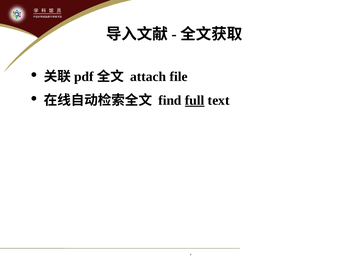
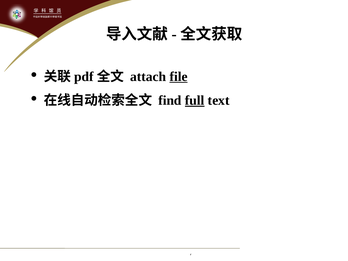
file underline: none -> present (179, 77)
